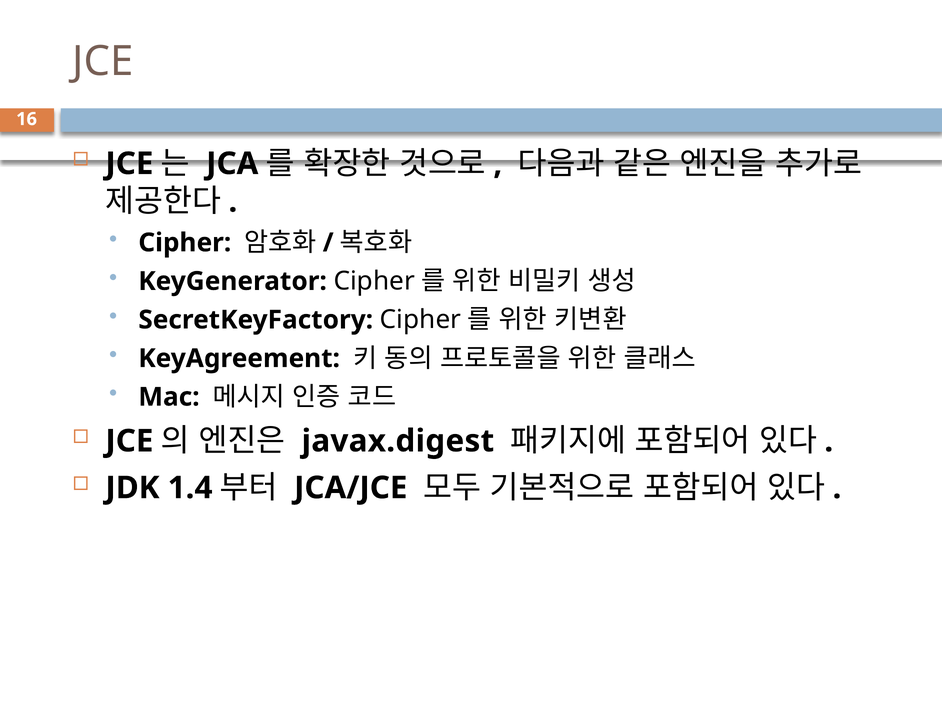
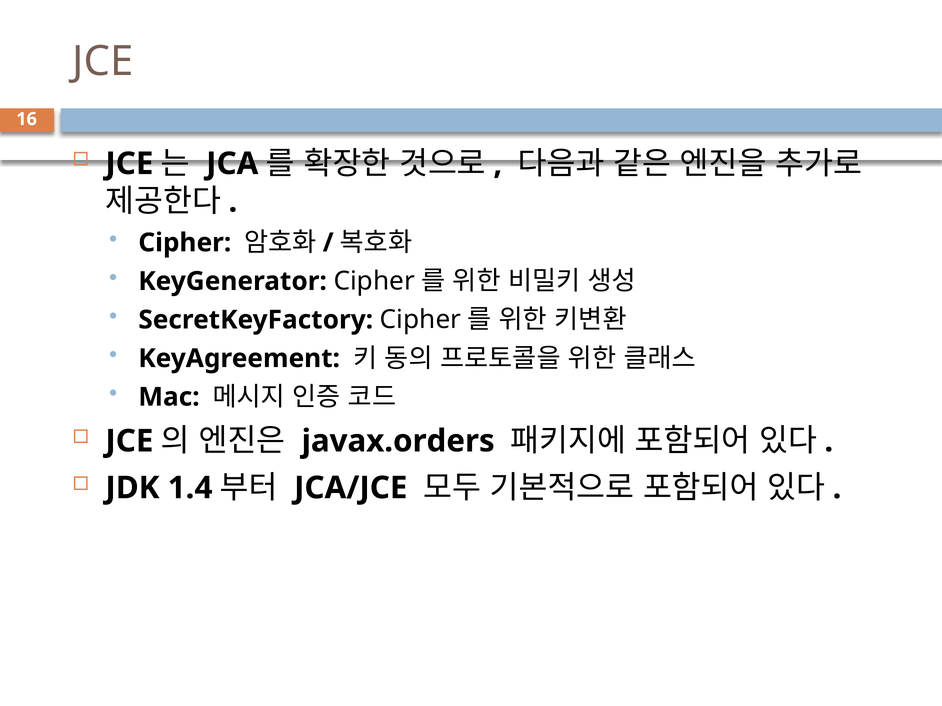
javax.digest: javax.digest -> javax.orders (398, 441)
